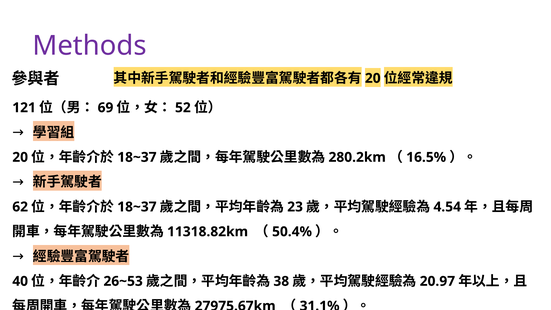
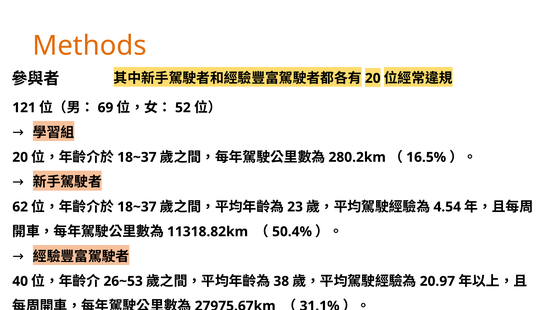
Methods colour: purple -> orange (90, 46)
